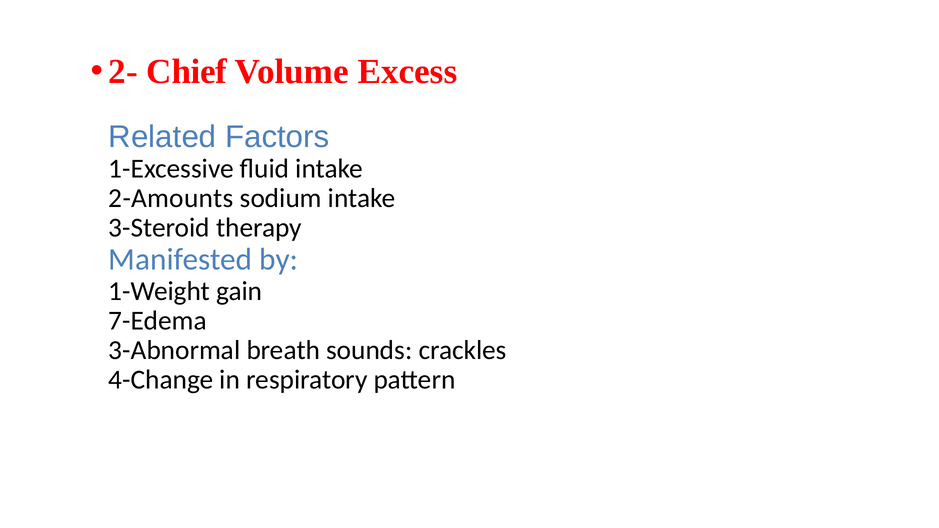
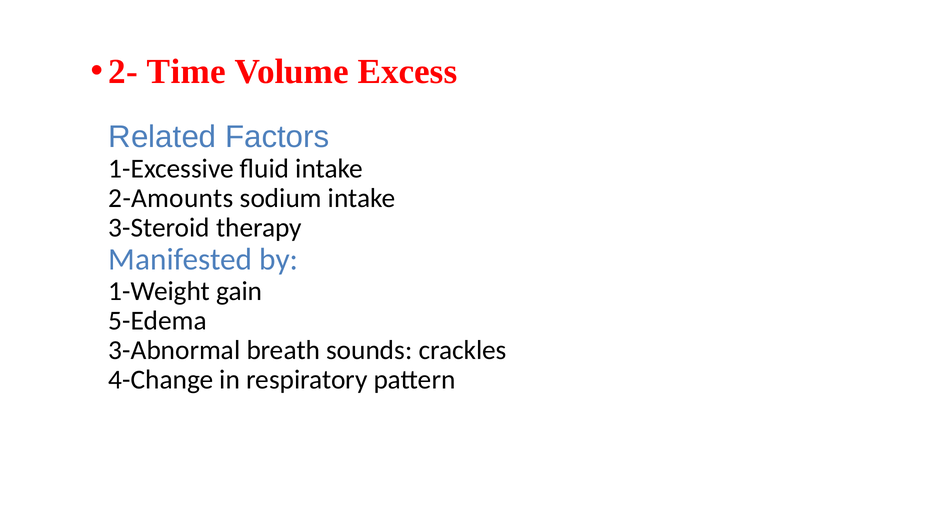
Chief: Chief -> Time (186, 72)
7-Edema: 7-Edema -> 5-Edema (158, 321)
